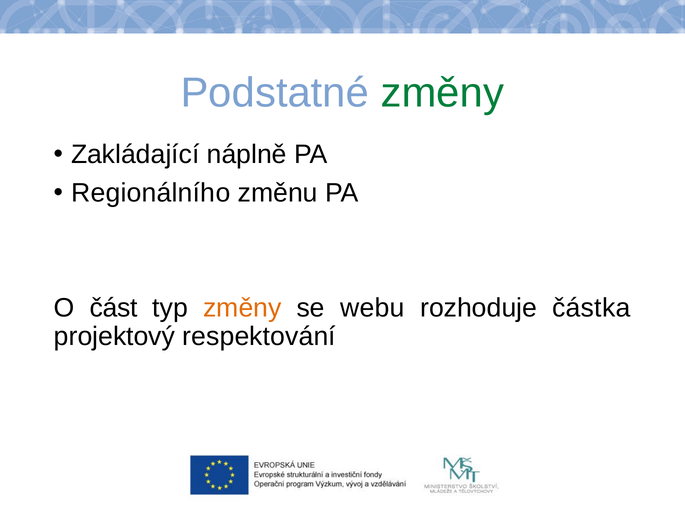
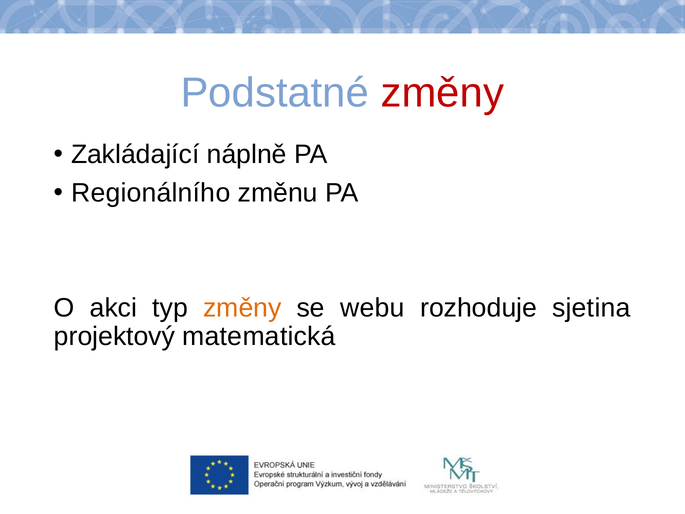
změny colour: green -> red (442, 93)
část: část -> akci (113, 308)
částka: částka -> sjetina (591, 308)
respektování: respektování -> matematická (259, 336)
